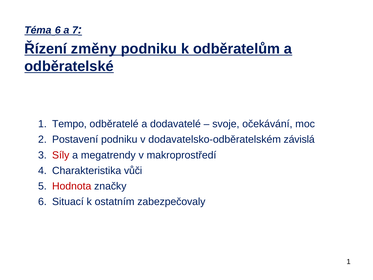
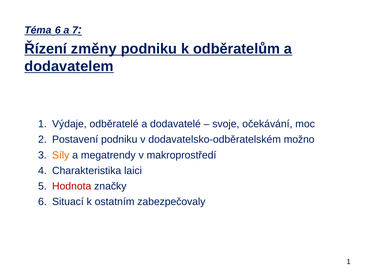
odběratelské: odběratelské -> dodavatelem (69, 66)
Tempo: Tempo -> Výdaje (69, 124)
závislá: závislá -> možno (299, 139)
Síly colour: red -> orange (61, 155)
vůči: vůči -> laici (133, 171)
